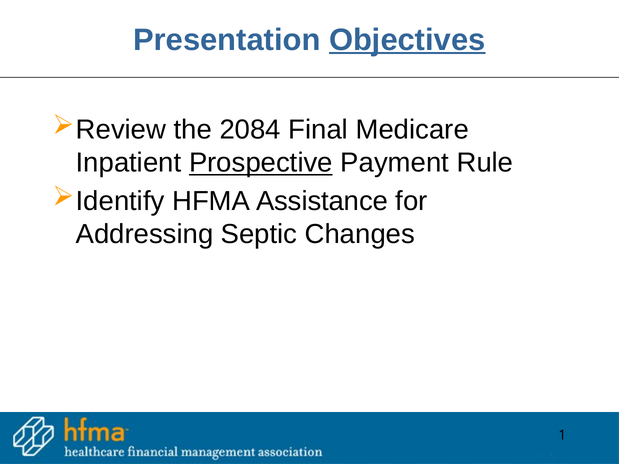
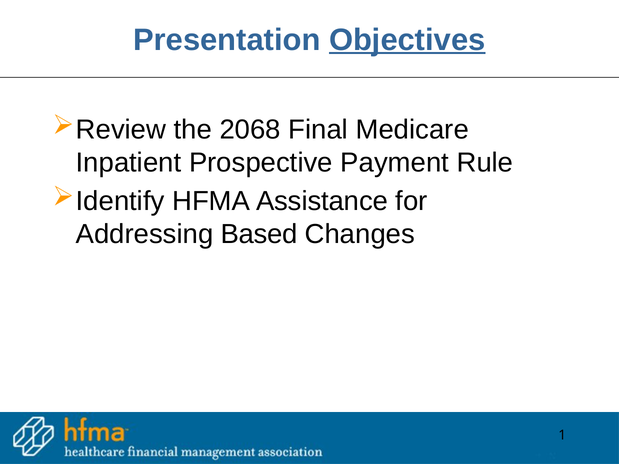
2084: 2084 -> 2068 (250, 130)
Prospective underline: present -> none (261, 163)
Septic: Septic -> Based (259, 234)
